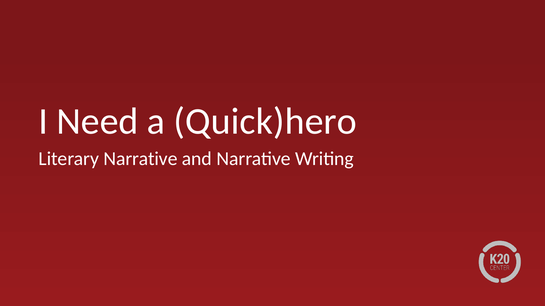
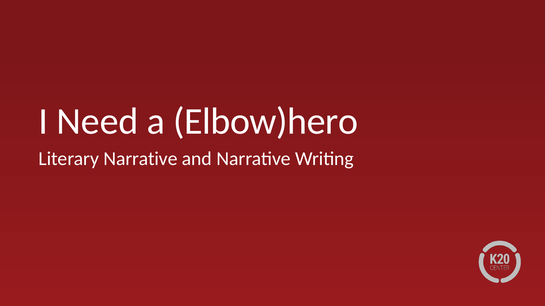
Quick)hero: Quick)hero -> Elbow)hero (266, 122)
